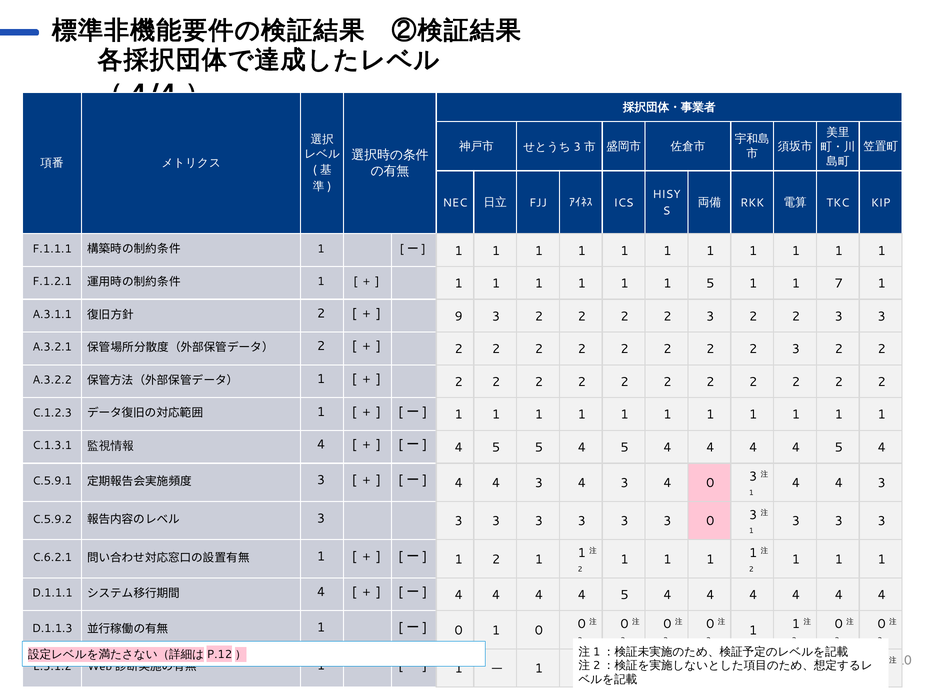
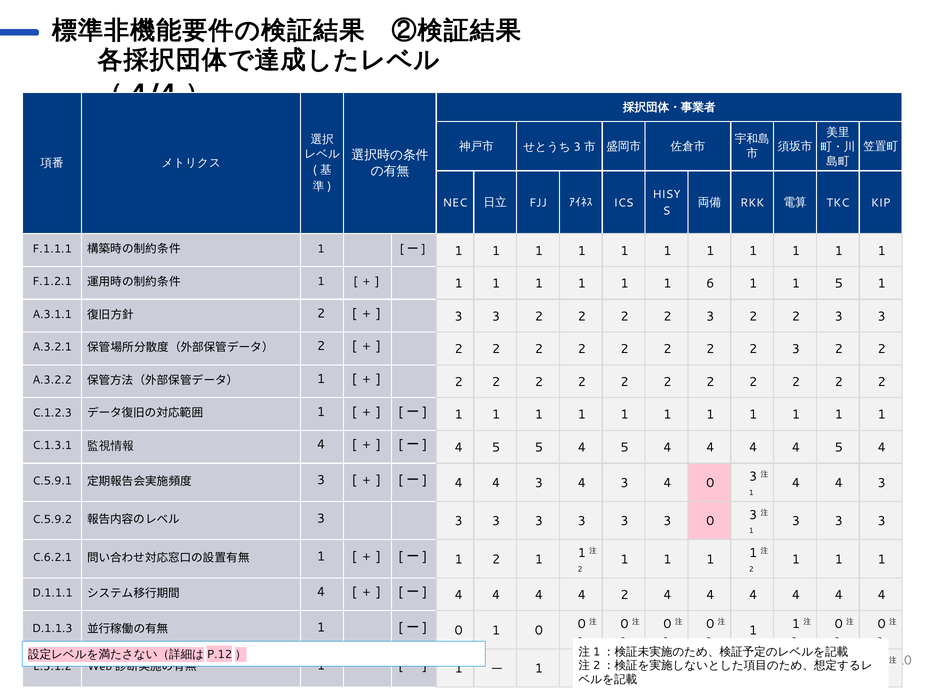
1 5: 5 -> 6 (710, 284)
1 7: 7 -> 5 (839, 284)
9: 9 -> 3 (459, 317)
5: 5 -> 2 (625, 595)
